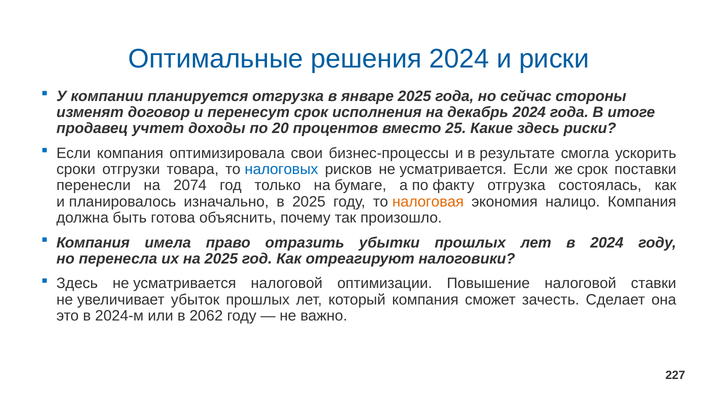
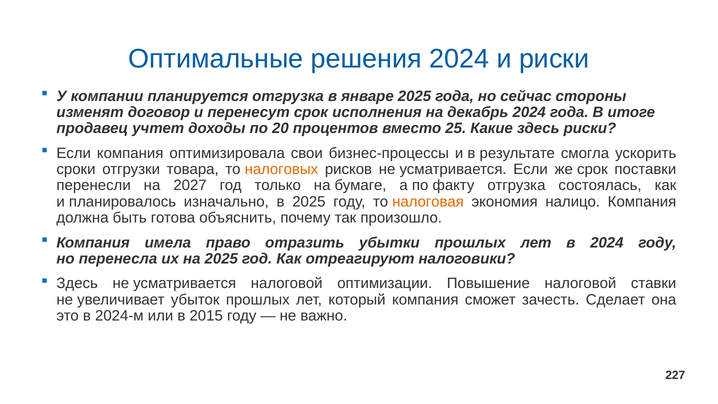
налоговых colour: blue -> orange (281, 169)
2074: 2074 -> 2027 (190, 185)
2062: 2062 -> 2015 (206, 316)
